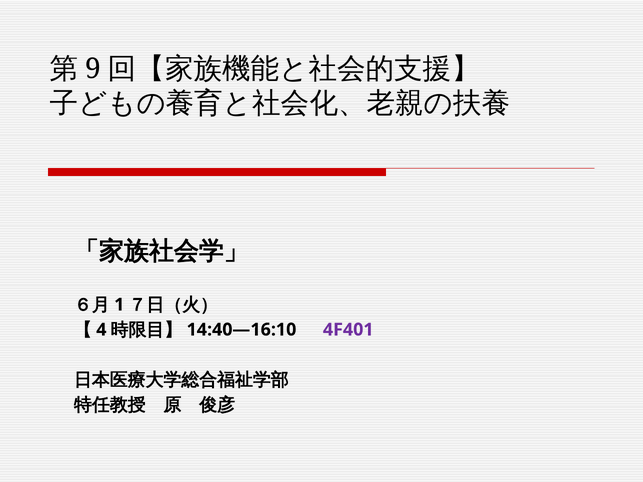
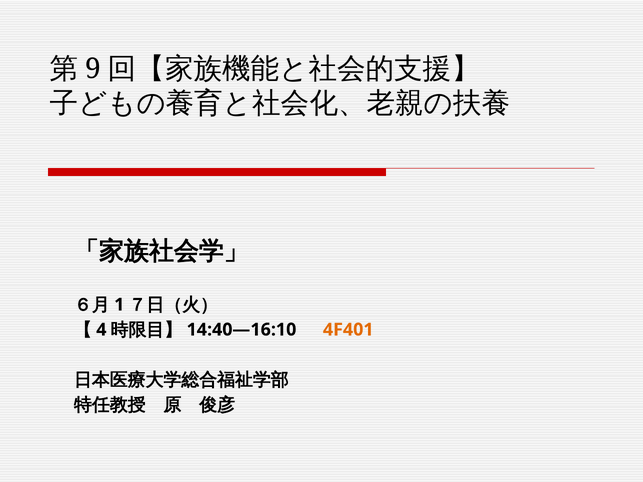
4F401 colour: purple -> orange (348, 330)
